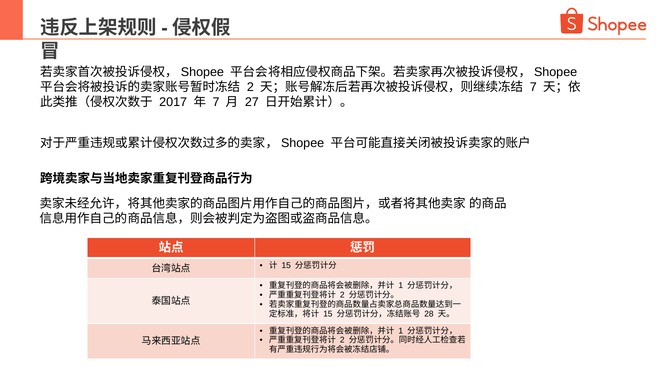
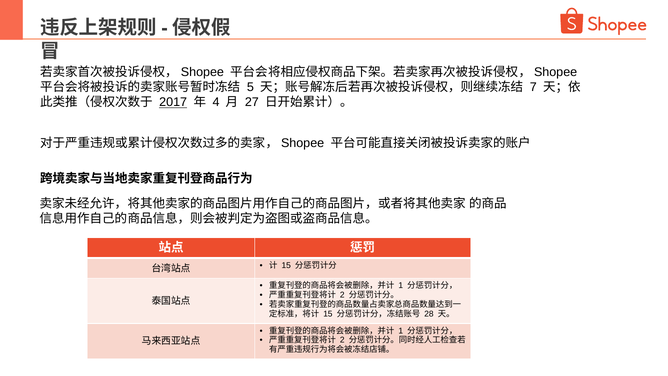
2: 2 -> 5 (250, 87)
2017 underline: none -> present (173, 102)
7: 7 -> 4 (216, 102)
